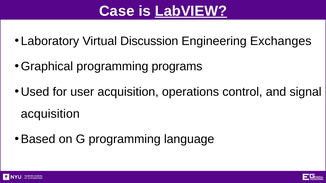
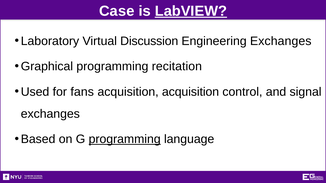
programs: programs -> recitation (177, 67)
user: user -> fans (82, 92)
acquisition operations: operations -> acquisition (191, 92)
acquisition: acquisition -> exchanges (50, 114)
programming underline: none -> present (125, 139)
